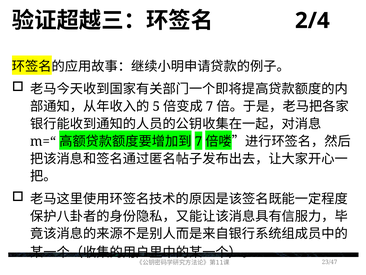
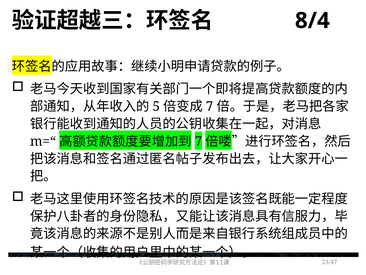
2/4: 2/4 -> 8/4 (312, 21)
